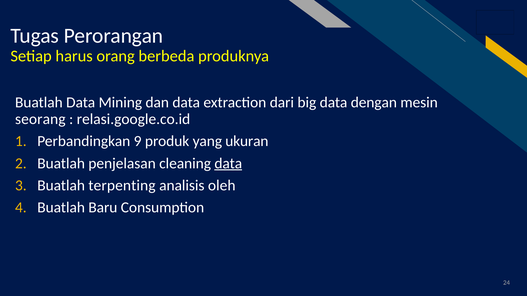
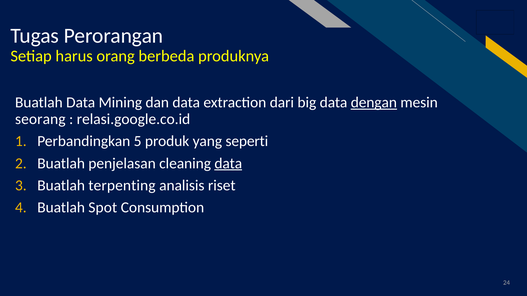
dengan underline: none -> present (374, 103)
9: 9 -> 5 (138, 141)
ukuran: ukuran -> seperti (247, 141)
oleh: oleh -> riset (222, 186)
Baru: Baru -> Spot (103, 208)
